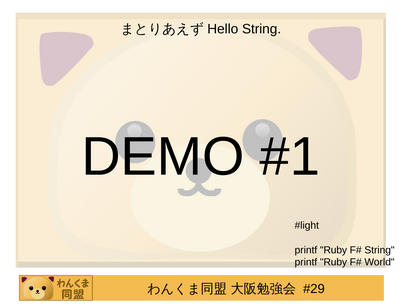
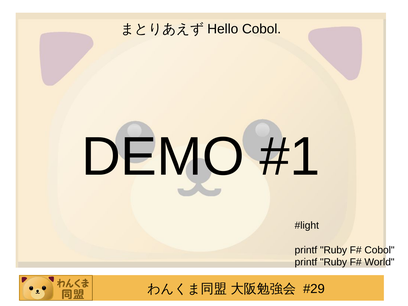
Hello String: String -> Cobol (262, 29)
String: String -> Cobol (380, 250)
